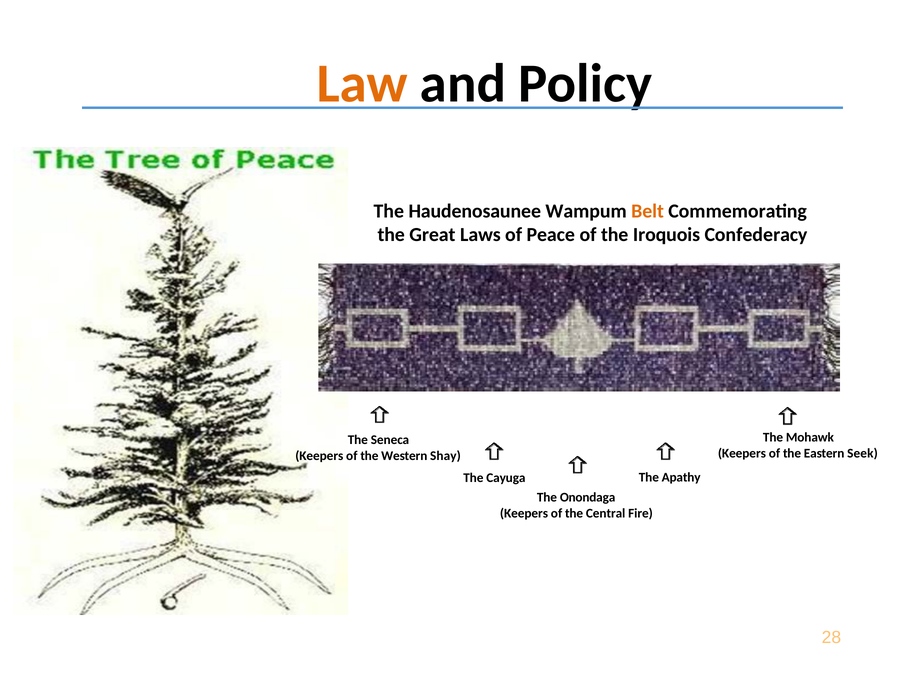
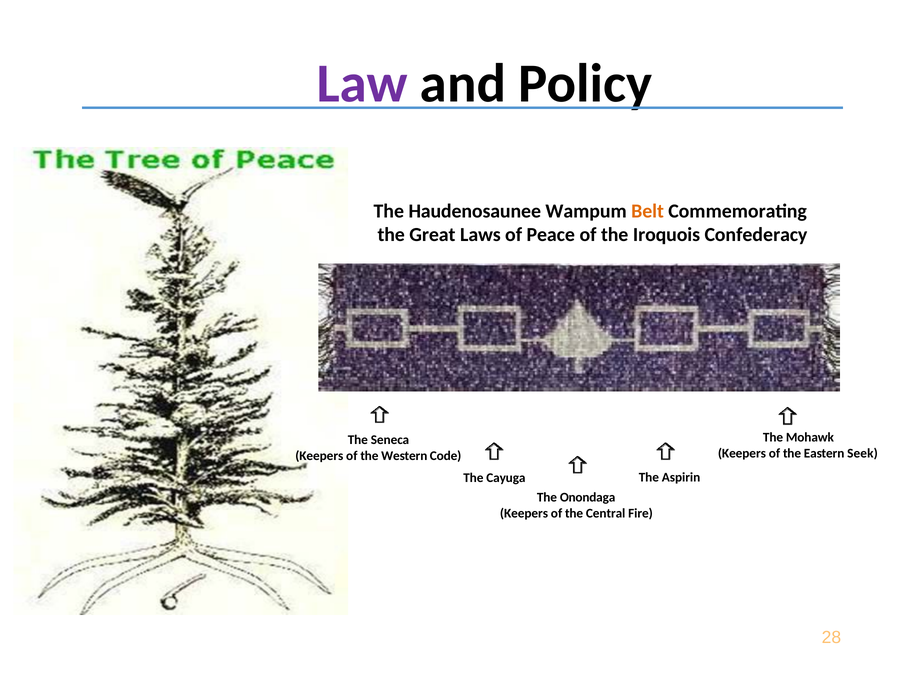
Law colour: orange -> purple (362, 83)
Shay: Shay -> Code (446, 456)
Apathy: Apathy -> Aspirin (681, 477)
